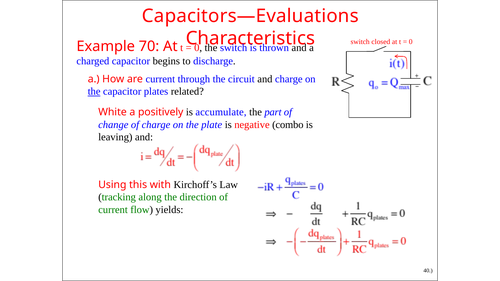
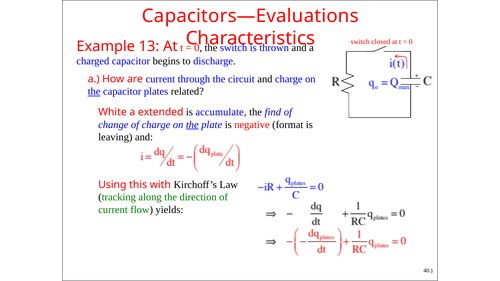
70: 70 -> 13 (149, 47)
positively: positively -> extended (161, 112)
part: part -> find (273, 112)
the underline: none -> present (192, 125)
combo: combo -> format (288, 125)
